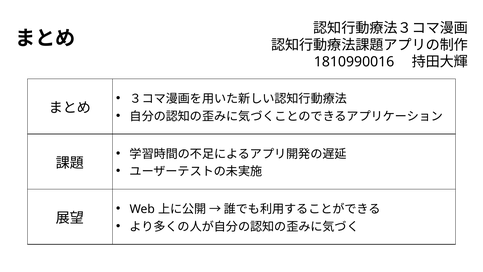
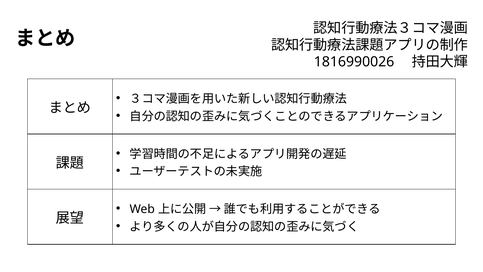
1810990016: 1810990016 -> 1816990026 (354, 62)
